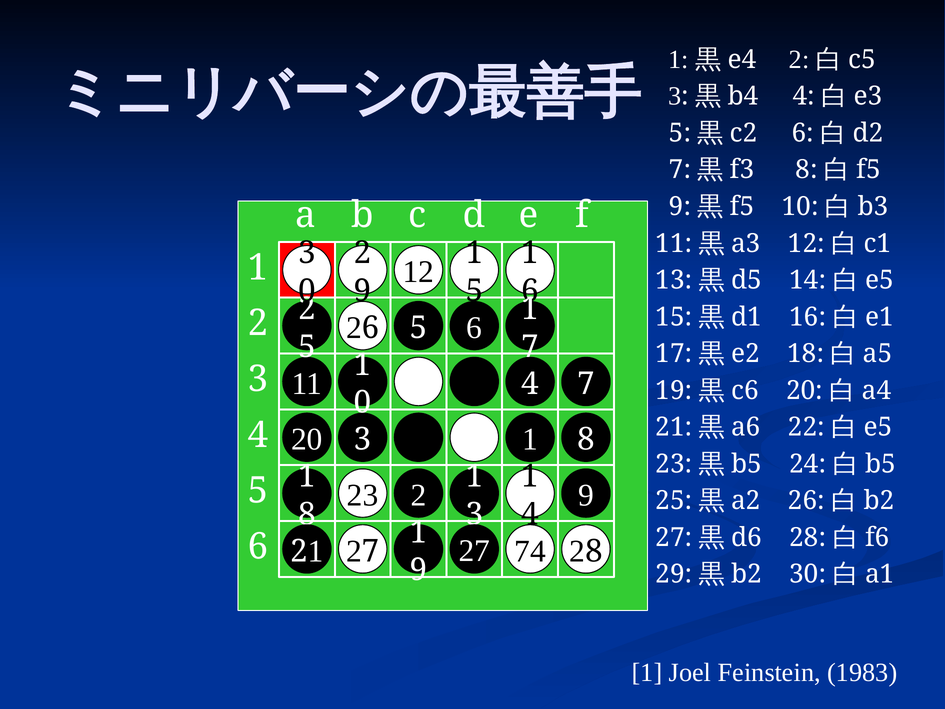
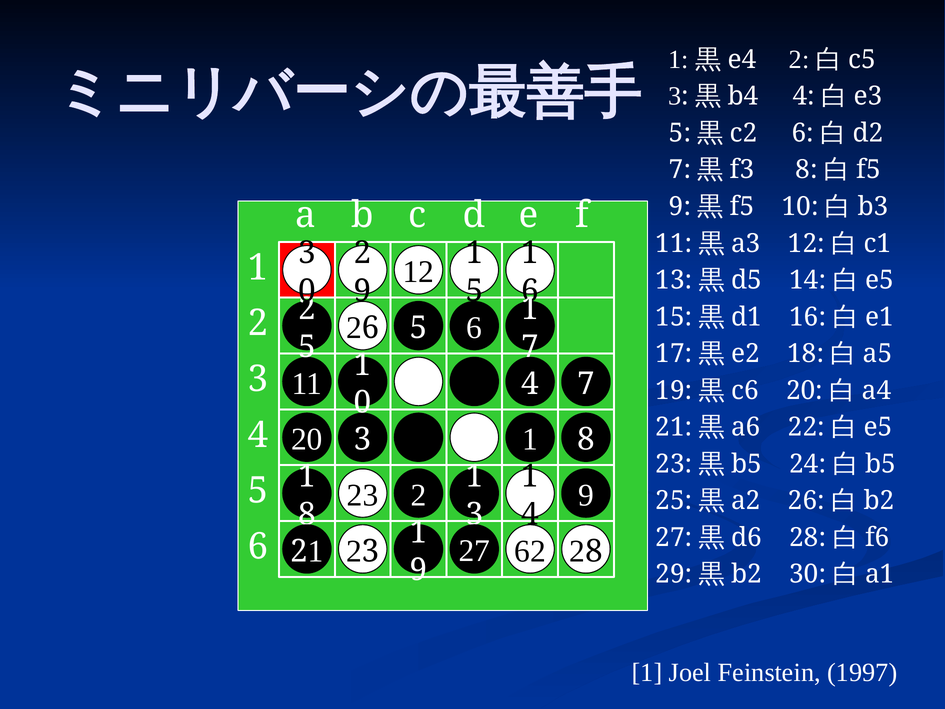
7: 7 -> 3 (371, 551)
74: 74 -> 62 (530, 551)
1983: 1983 -> 1997 (862, 672)
